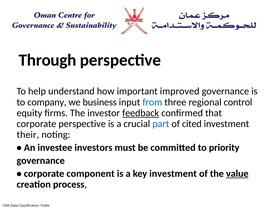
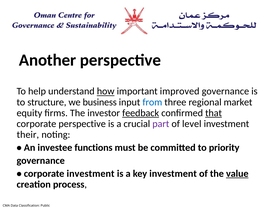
Through: Through -> Another (48, 60)
how underline: none -> present (106, 91)
company: company -> structure (47, 102)
control: control -> market (238, 102)
that underline: none -> present (214, 113)
part colour: blue -> purple (161, 124)
cited: cited -> level (192, 124)
investors: investors -> functions (93, 147)
corporate component: component -> investment (91, 173)
